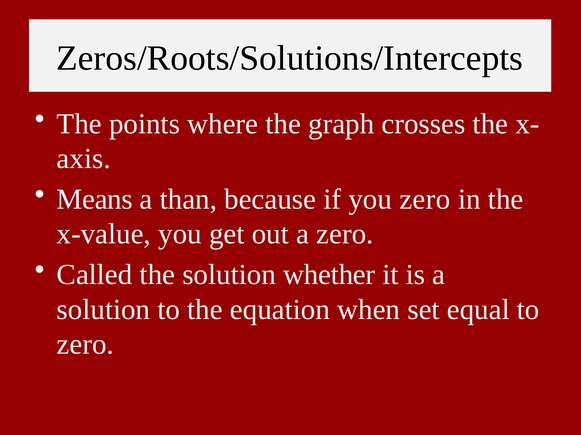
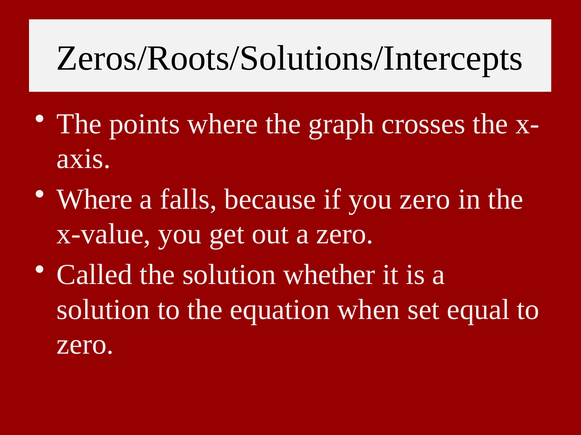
Means: Means -> Where (95, 200)
than: than -> falls (188, 200)
